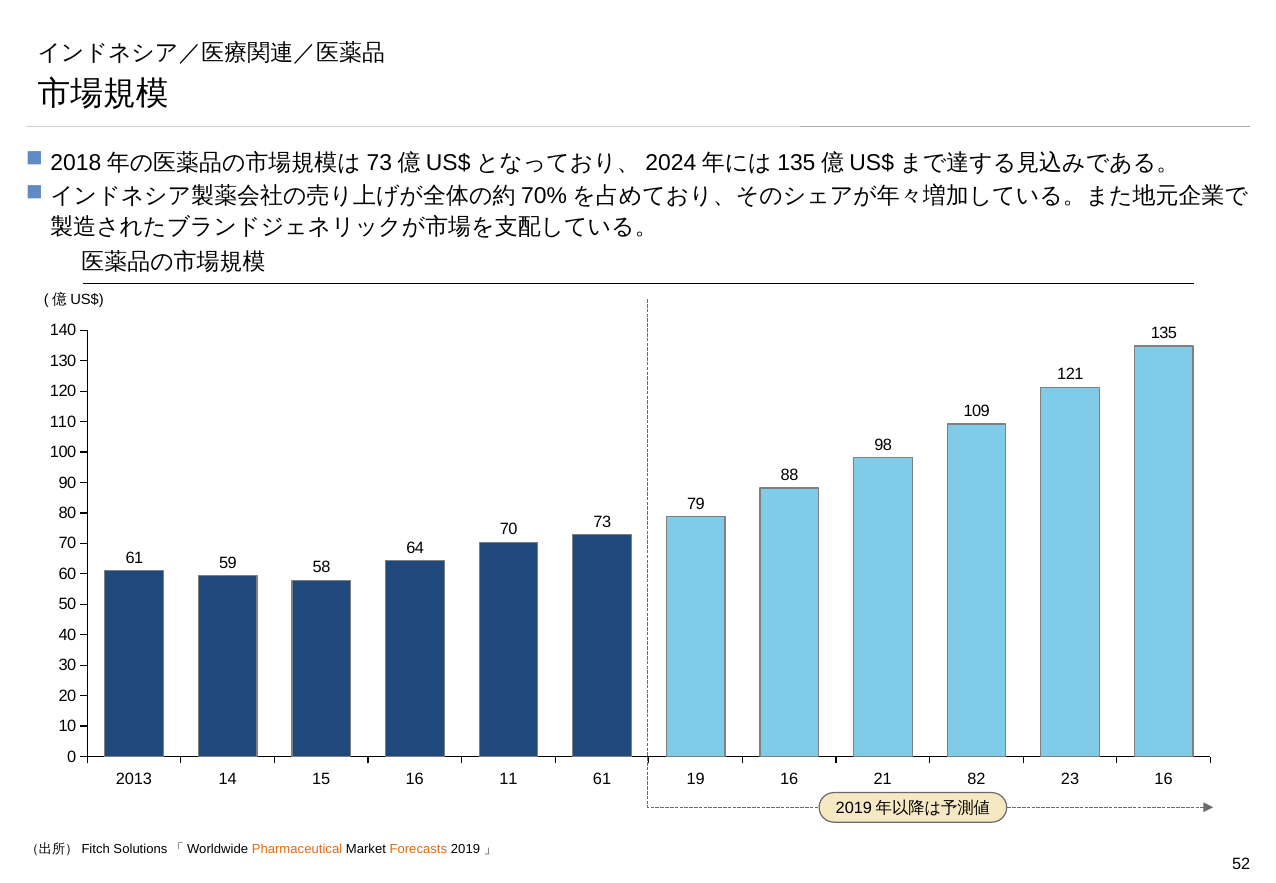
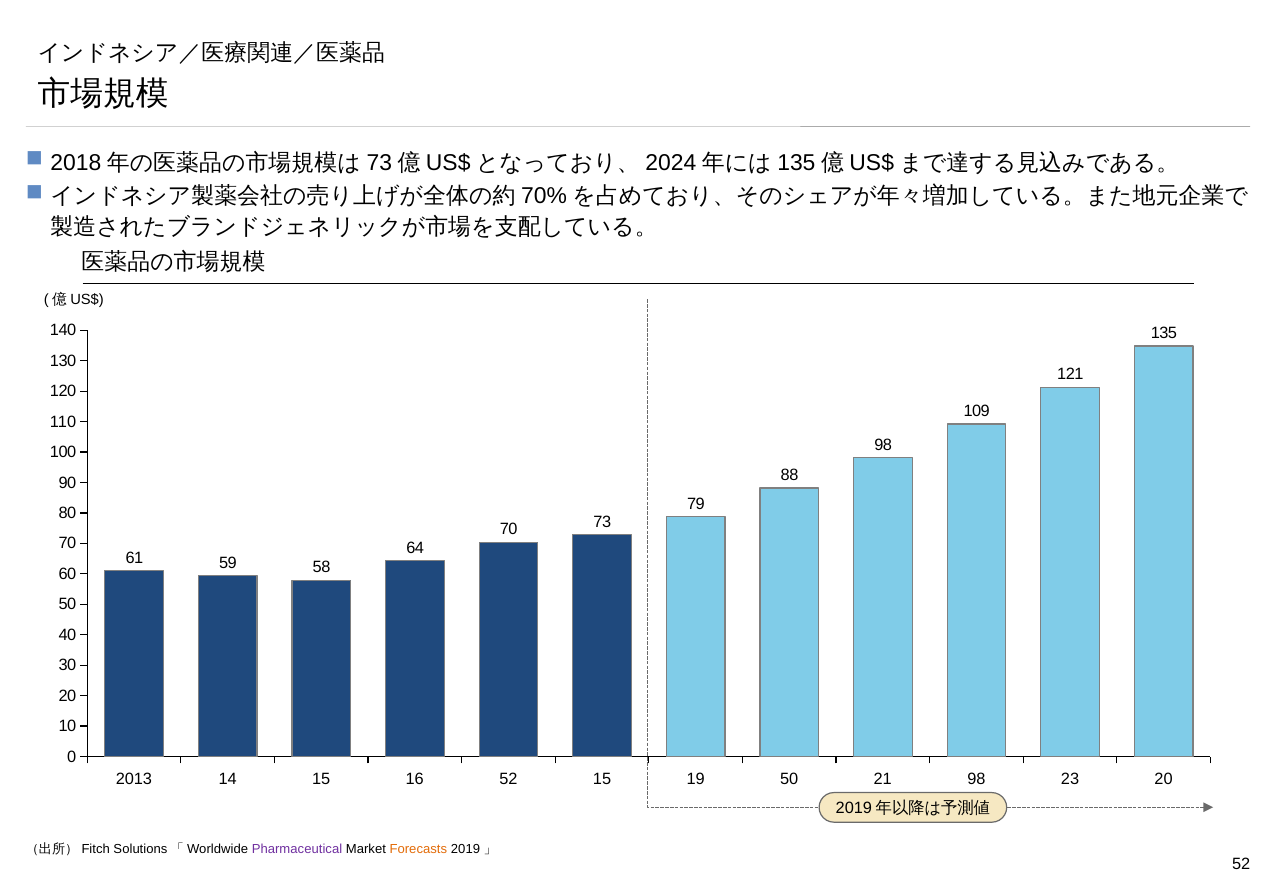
14 11: 11 -> 52 (508, 779)
16 61: 61 -> 15 (602, 779)
2013 16: 16 -> 50 (789, 779)
19 82: 82 -> 98 (976, 779)
23 16: 16 -> 20 (1164, 779)
Pharmaceutical colour: orange -> purple (297, 849)
